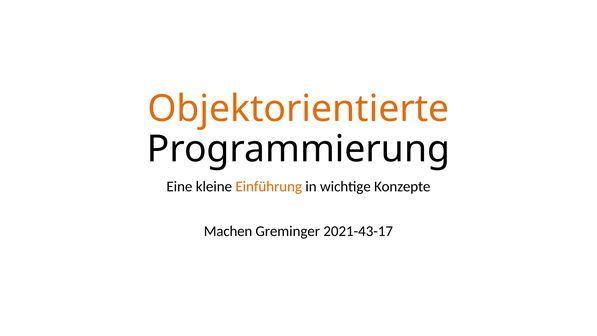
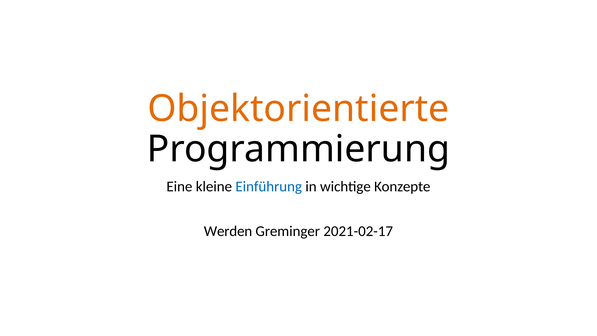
Einführung colour: orange -> blue (269, 187)
Machen: Machen -> Werden (228, 231)
2021-43-17: 2021-43-17 -> 2021-02-17 (358, 231)
